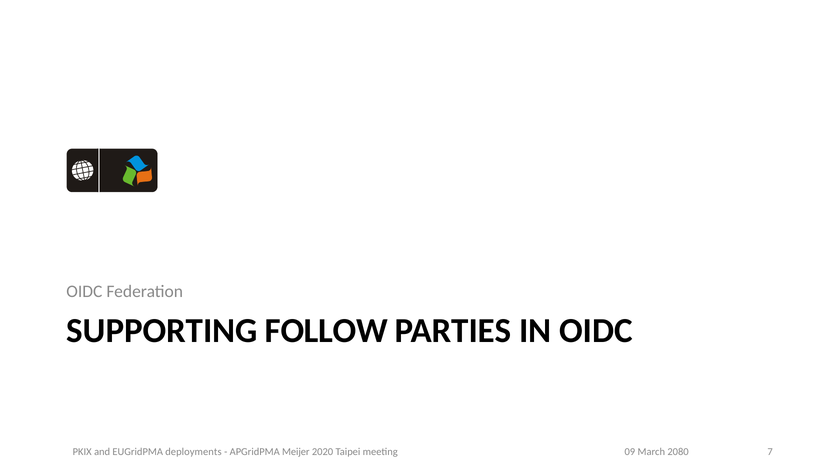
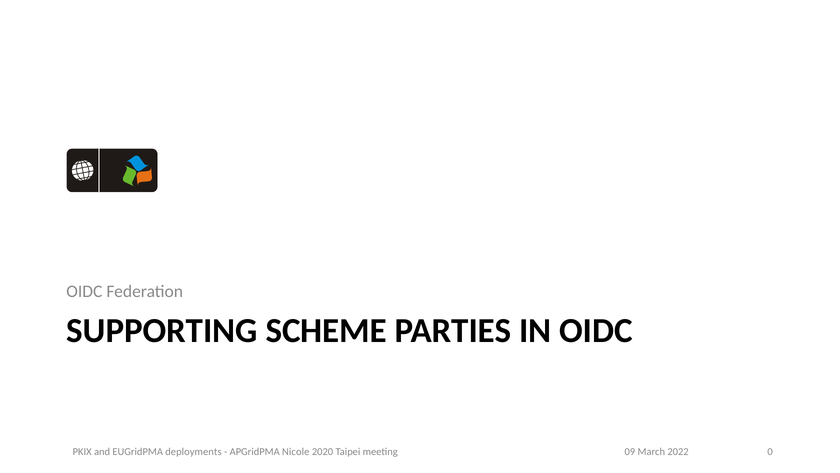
FOLLOW: FOLLOW -> SCHEME (326, 330)
Meijer: Meijer -> Nicole (296, 451)
7: 7 -> 0 (770, 451)
2080: 2080 -> 2022 (678, 451)
